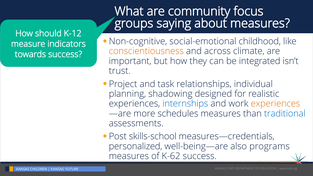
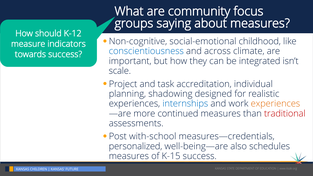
conscientiousness colour: orange -> blue (146, 51)
trust: trust -> scale (120, 71)
relationships: relationships -> accreditation (204, 84)
schedules: schedules -> continued (178, 114)
traditional colour: blue -> red (285, 114)
skills-school: skills-school -> with-school (153, 136)
programs: programs -> schedules (270, 146)
K-62: K-62 -> K-15 (171, 156)
